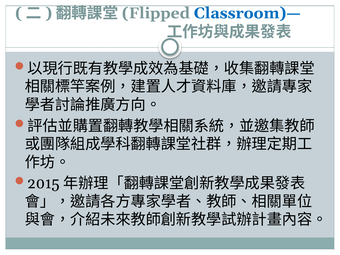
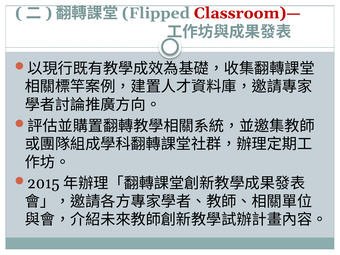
Classroom)— colour: blue -> red (247, 13)
